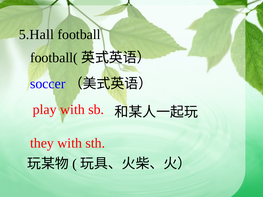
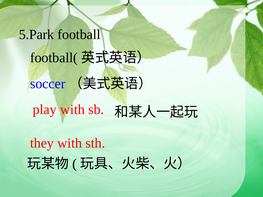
5.Hall: 5.Hall -> 5.Park (37, 35)
